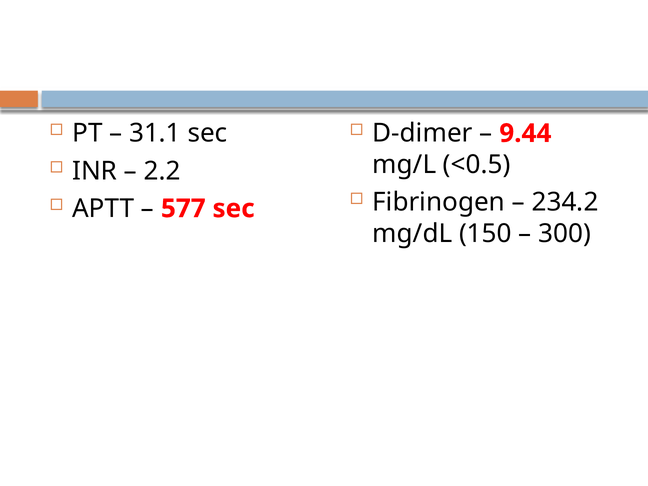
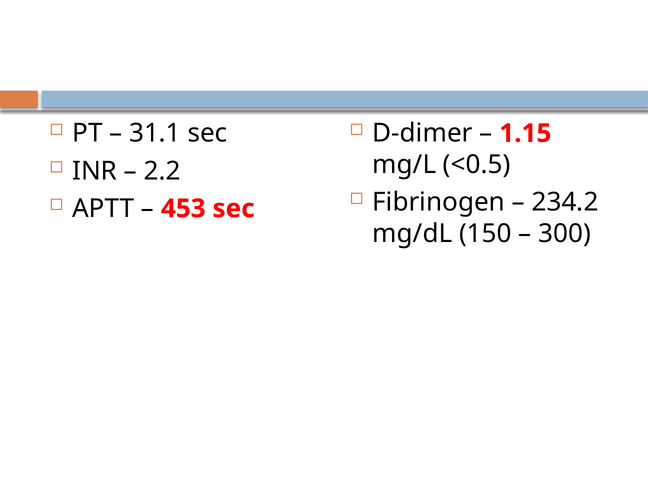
9.44: 9.44 -> 1.15 (525, 133)
577: 577 -> 453 (183, 209)
